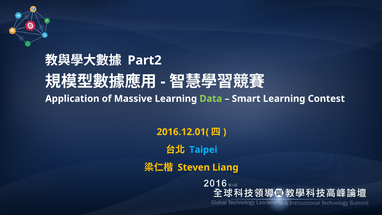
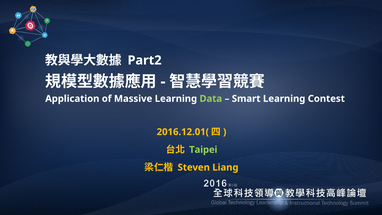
Taipei colour: light blue -> light green (203, 150)
